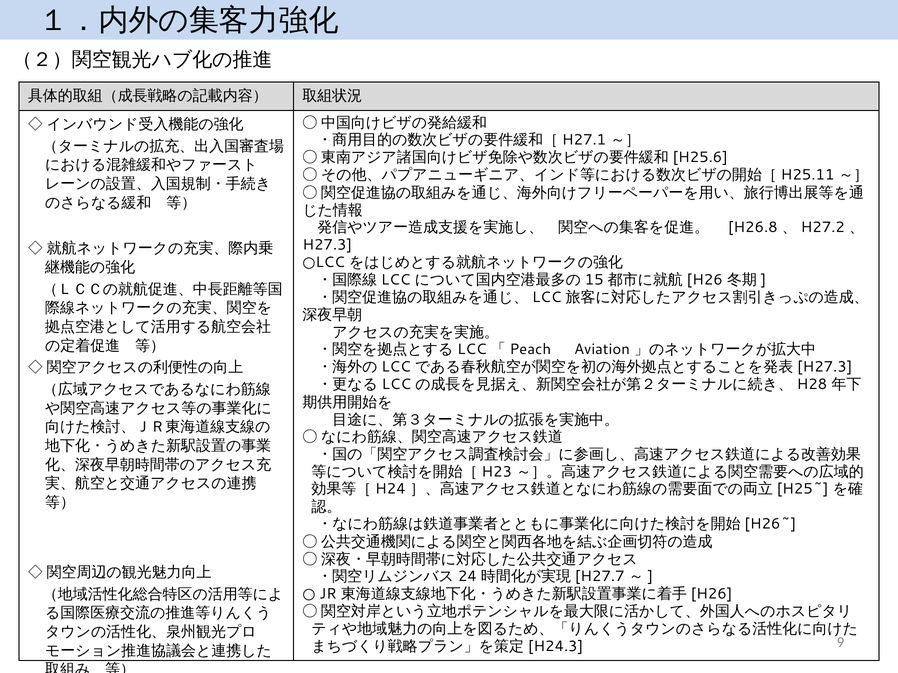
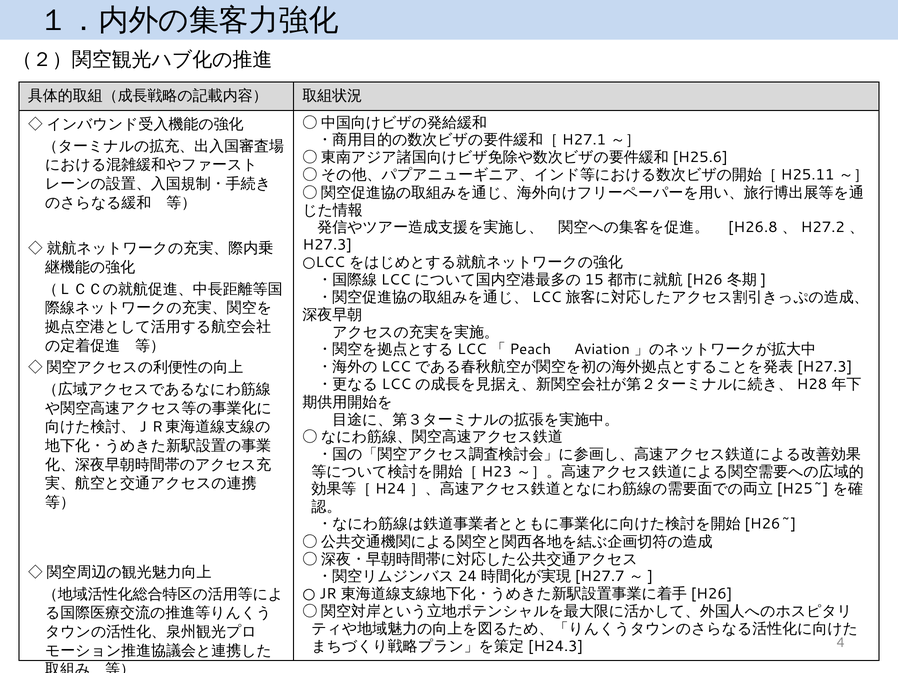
9: 9 -> 4 (840, 643)
